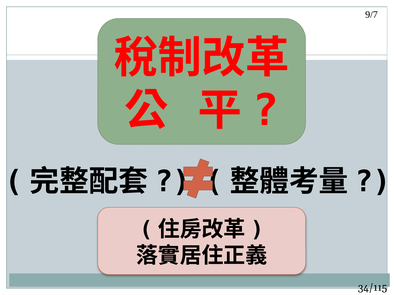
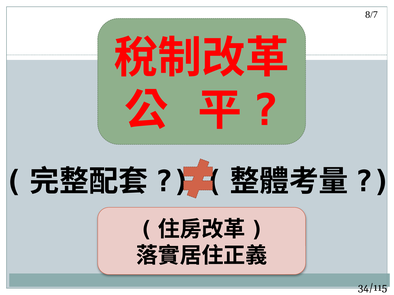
9/7: 9/7 -> 8/7 (371, 15)
